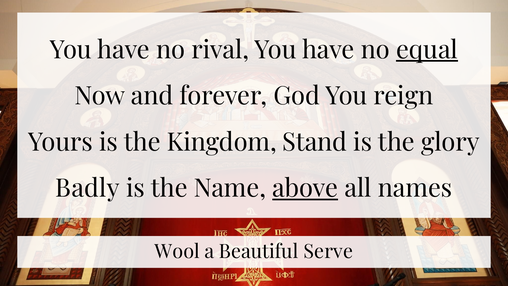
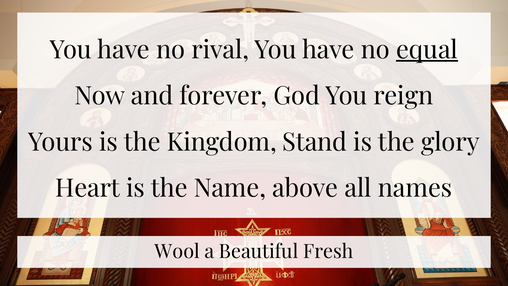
Badly: Badly -> Heart (88, 188)
above underline: present -> none (305, 188)
Serve: Serve -> Fresh (328, 252)
